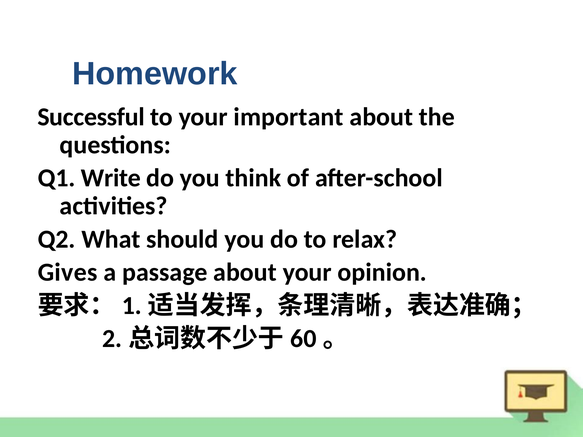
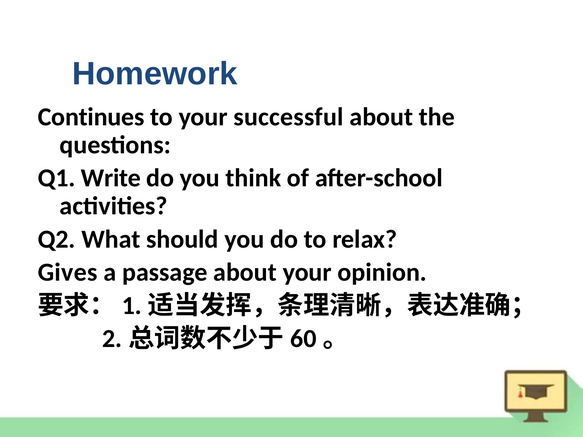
Successful: Successful -> Continues (91, 117)
important: important -> successful (289, 117)
